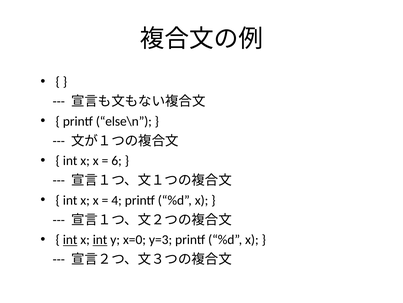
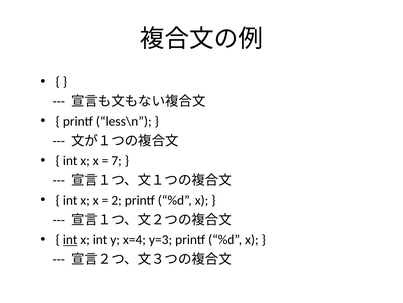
else\n: else\n -> less\n (124, 121)
6: 6 -> 7 (117, 160)
4: 4 -> 2 (117, 200)
int underline: present -> none (100, 239)
x=0: x=0 -> x=4 (134, 239)
